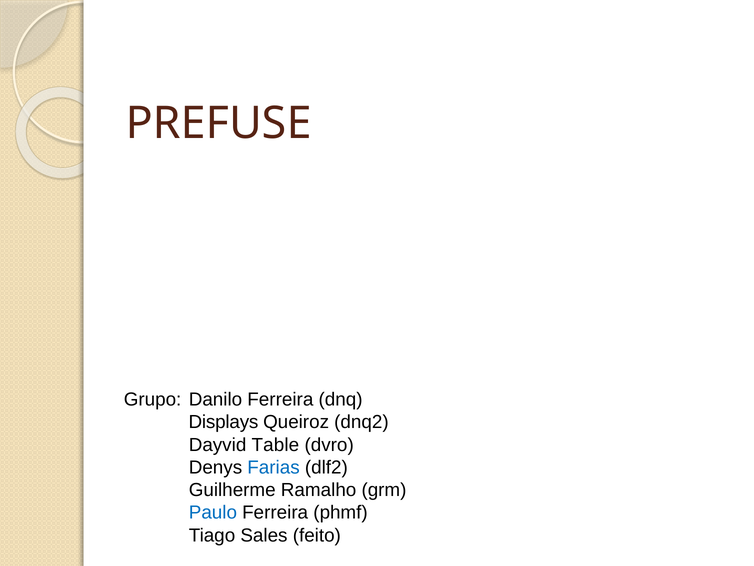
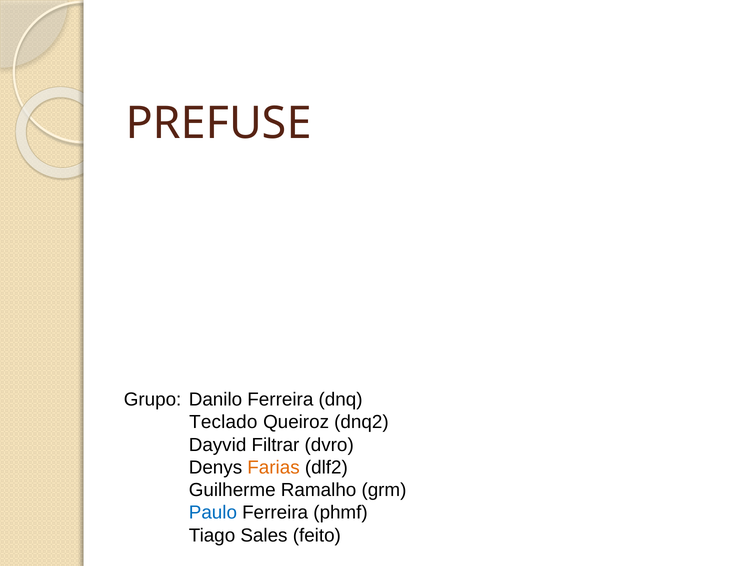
Displays: Displays -> Teclado (223, 422)
Table: Table -> Filtrar (276, 444)
Farias colour: blue -> orange (274, 467)
